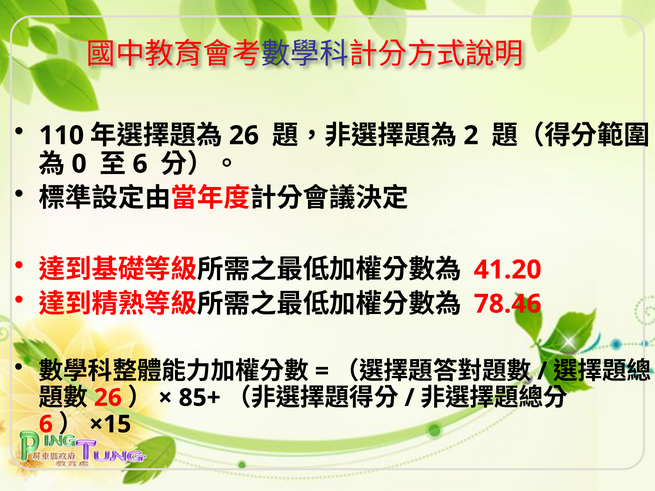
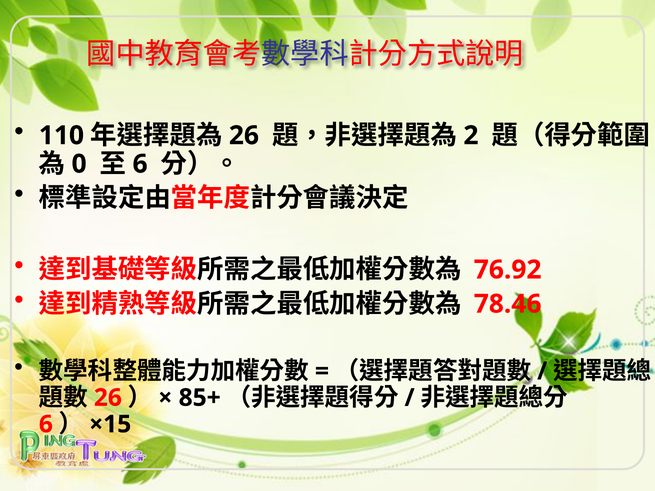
41.20: 41.20 -> 76.92 (508, 270)
